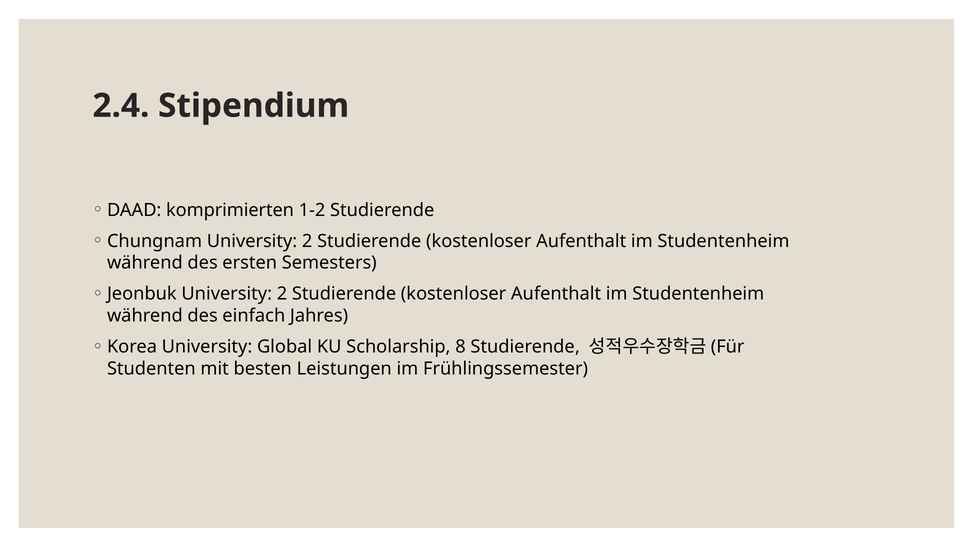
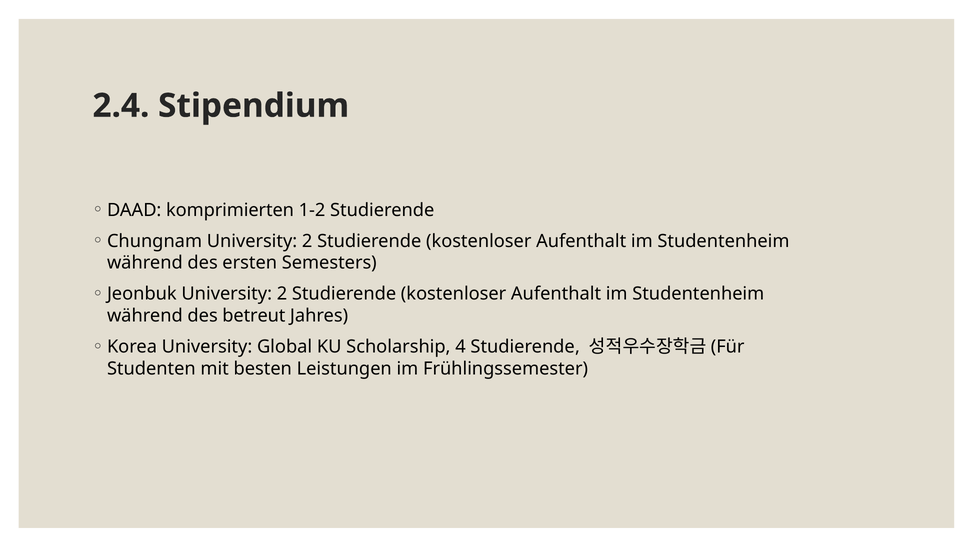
einfach: einfach -> betreut (254, 316)
8: 8 -> 4 (461, 347)
